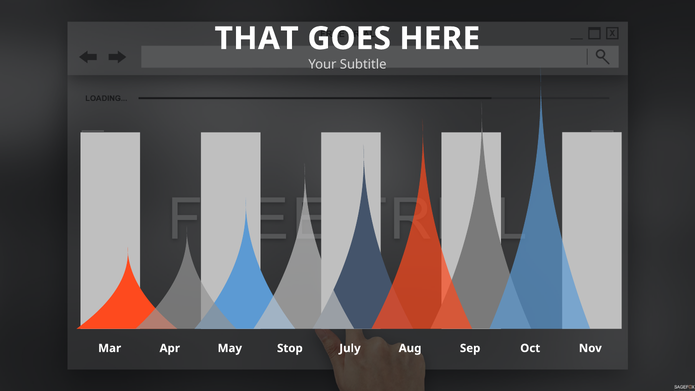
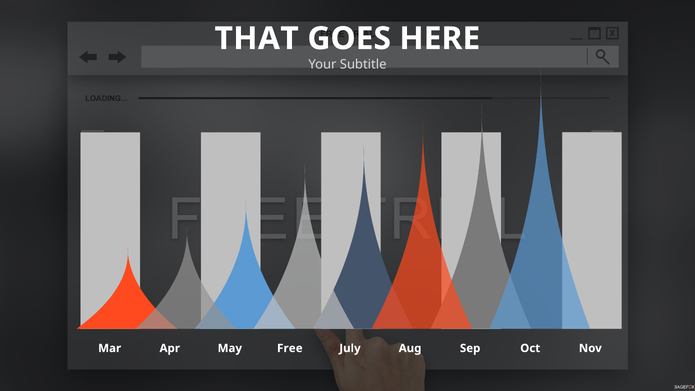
Stop: Stop -> Free (290, 348)
